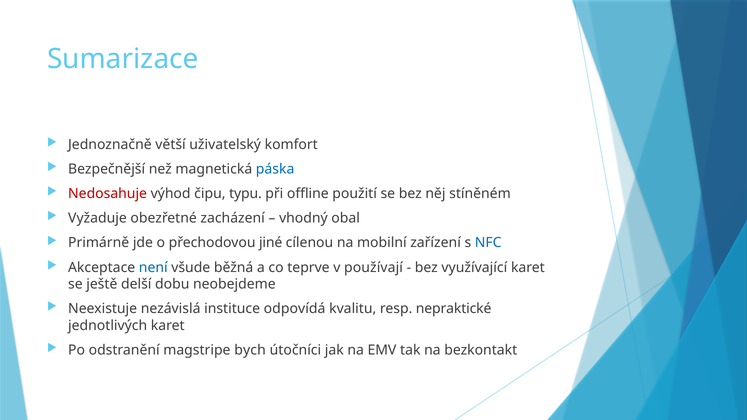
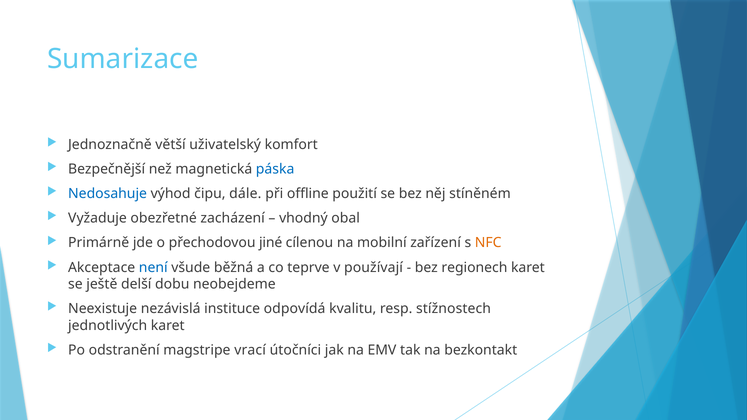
Nedosahuje colour: red -> blue (108, 194)
typu: typu -> dále (245, 194)
NFC colour: blue -> orange (488, 243)
využívající: využívající -> regionech (474, 268)
nepraktické: nepraktické -> stížnostech (454, 309)
bych: bych -> vrací (250, 350)
